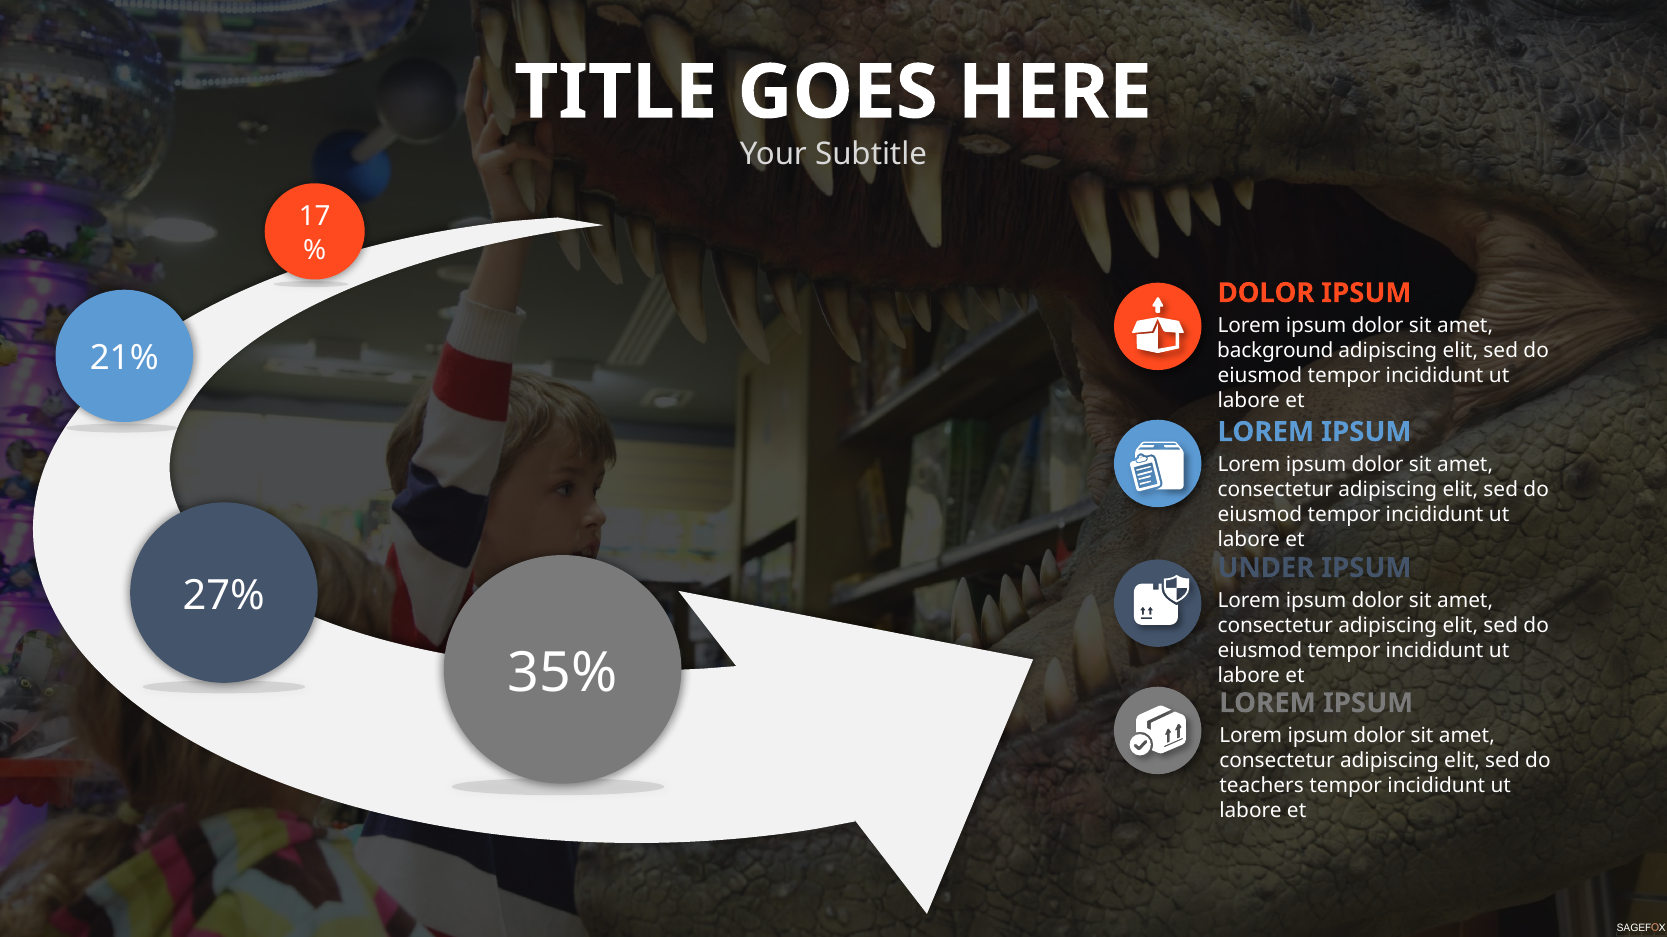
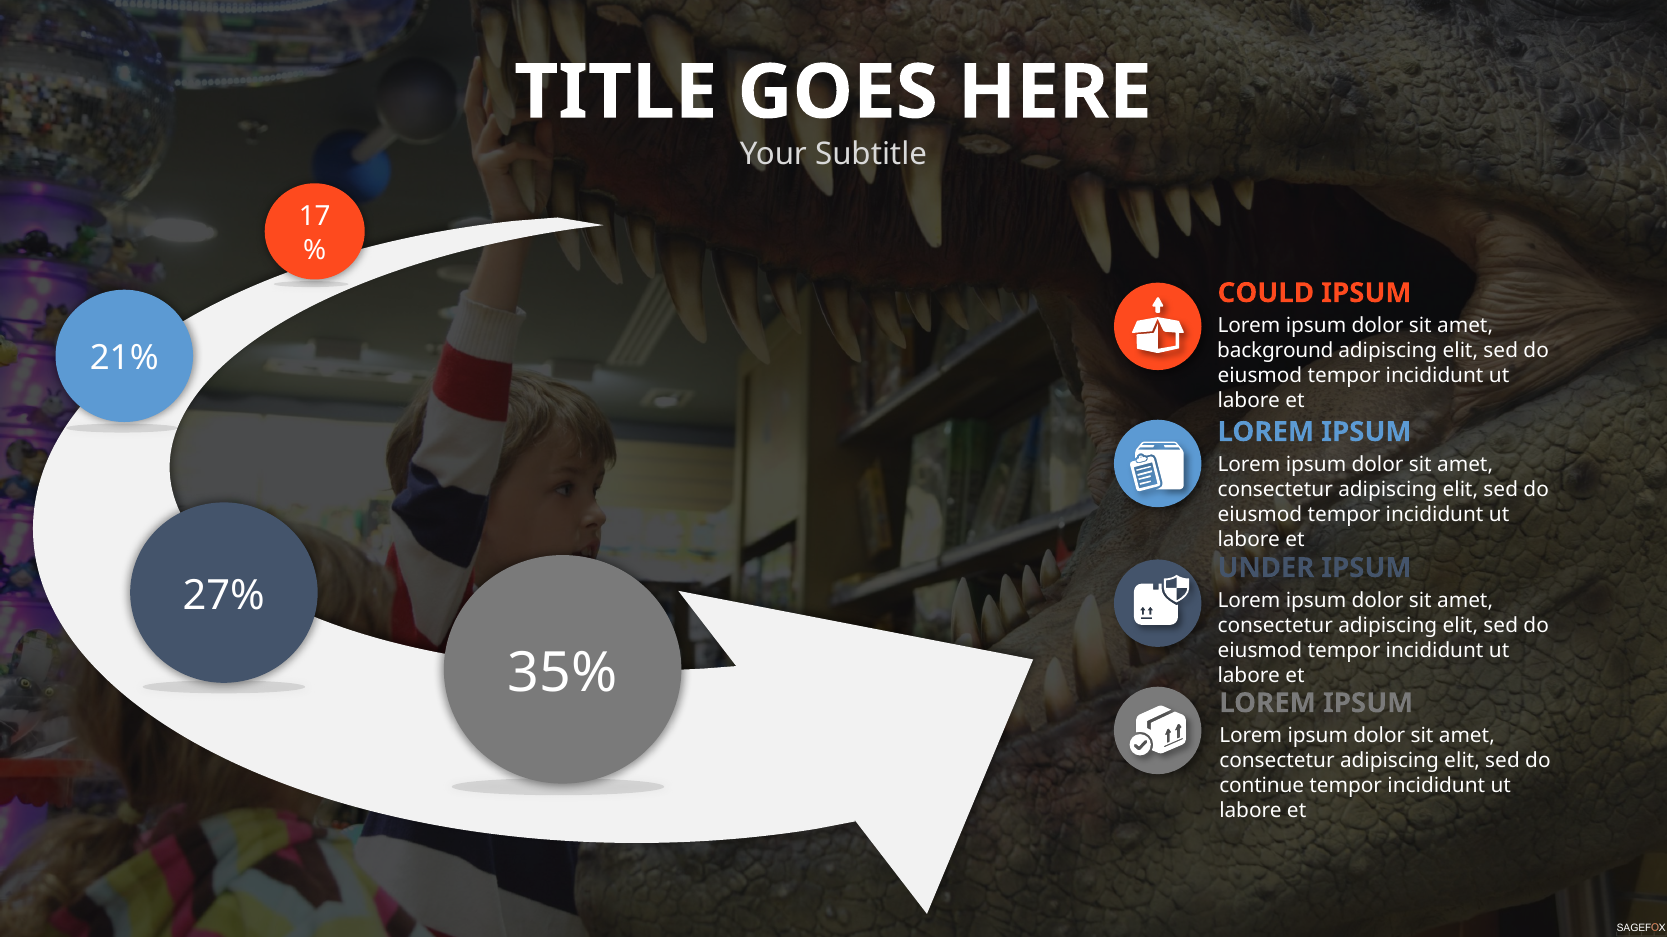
DOLOR: DOLOR -> COULD (1266, 293)
teachers: teachers -> continue (1262, 786)
